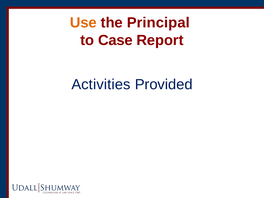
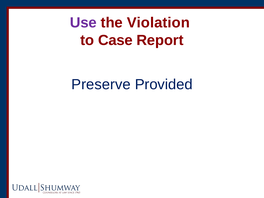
Use colour: orange -> purple (83, 23)
Principal: Principal -> Violation (158, 23)
Activities: Activities -> Preserve (101, 84)
